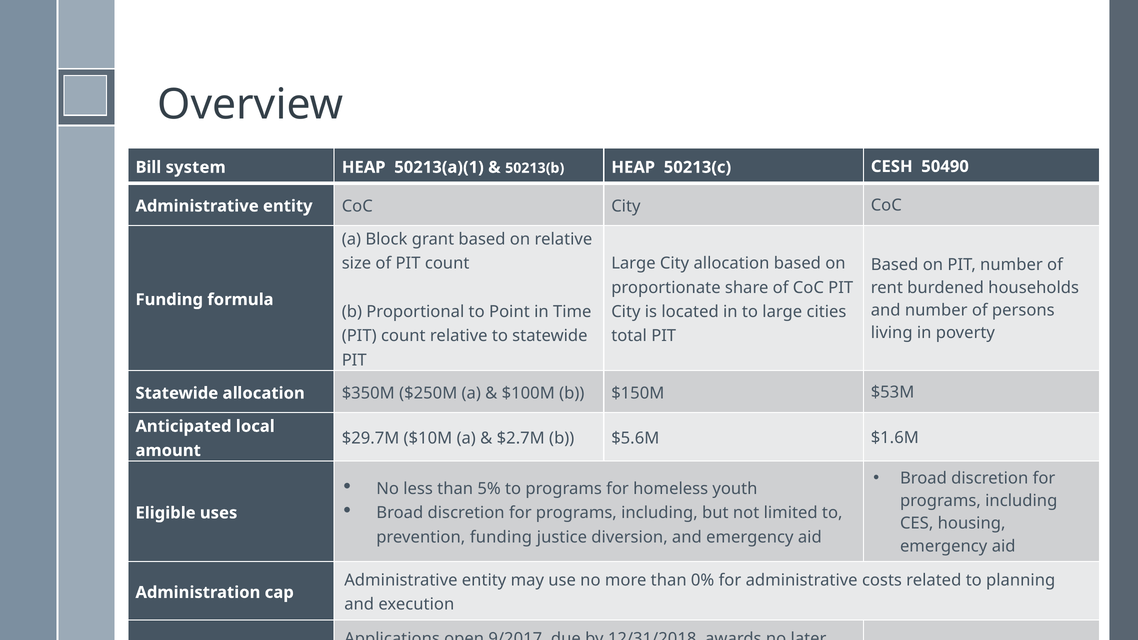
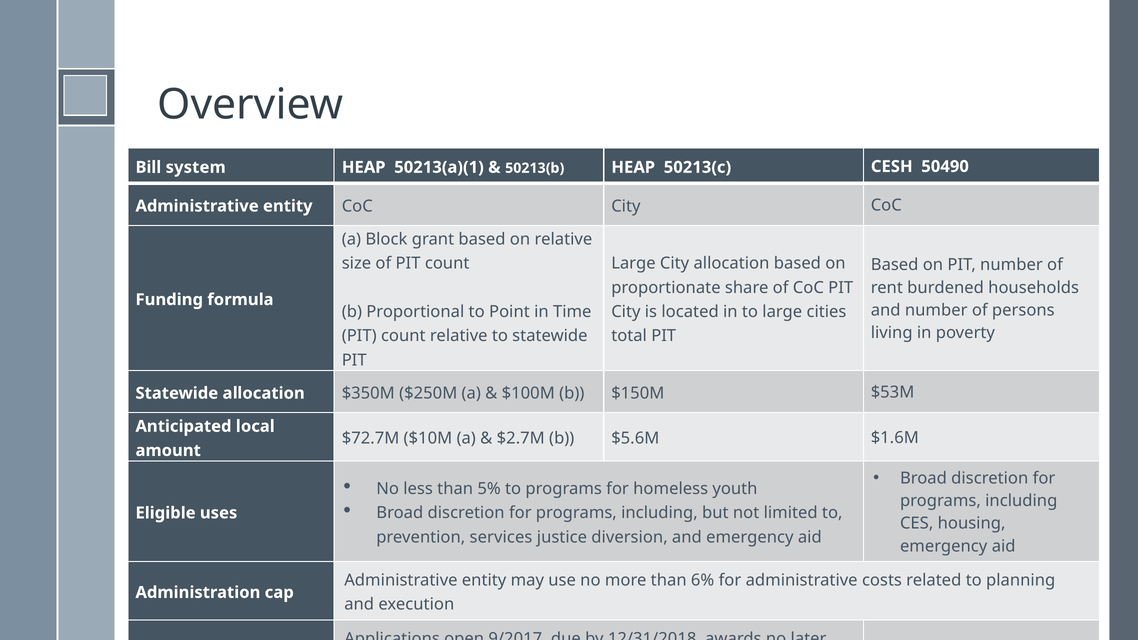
$29.7M: $29.7M -> $72.7M (371, 439)
prevention funding: funding -> services (501, 537)
0%: 0% -> 6% (703, 581)
